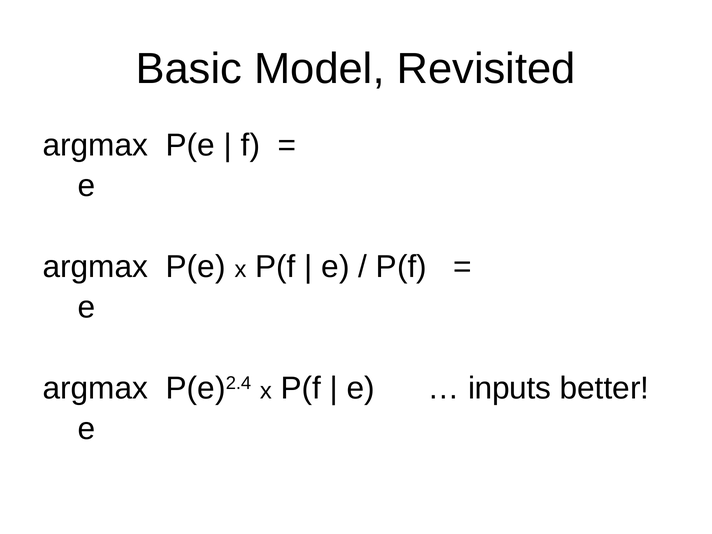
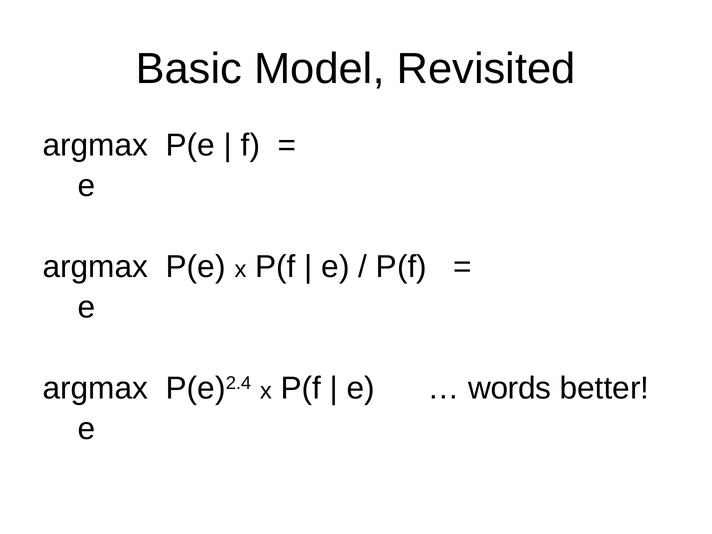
inputs: inputs -> words (510, 388)
